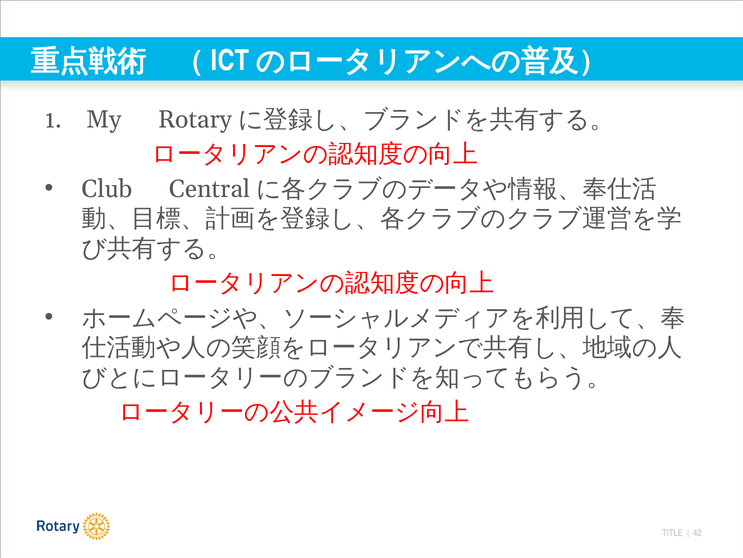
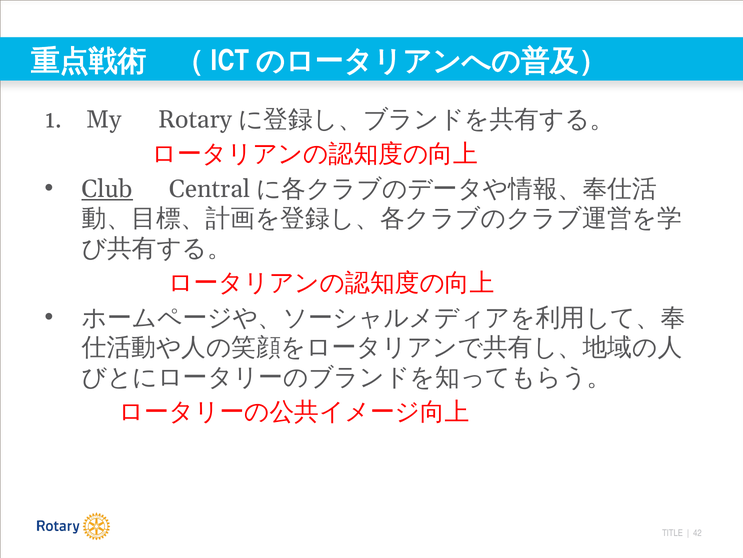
Club underline: none -> present (107, 189)
